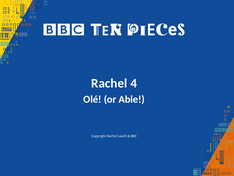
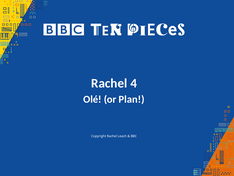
Able: Able -> Plan (132, 99)
